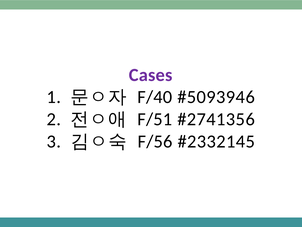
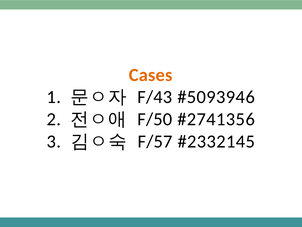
Cases colour: purple -> orange (151, 75)
F/40: F/40 -> F/43 (155, 97)
F/51: F/51 -> F/50 (155, 119)
F/56: F/56 -> F/57 (155, 141)
